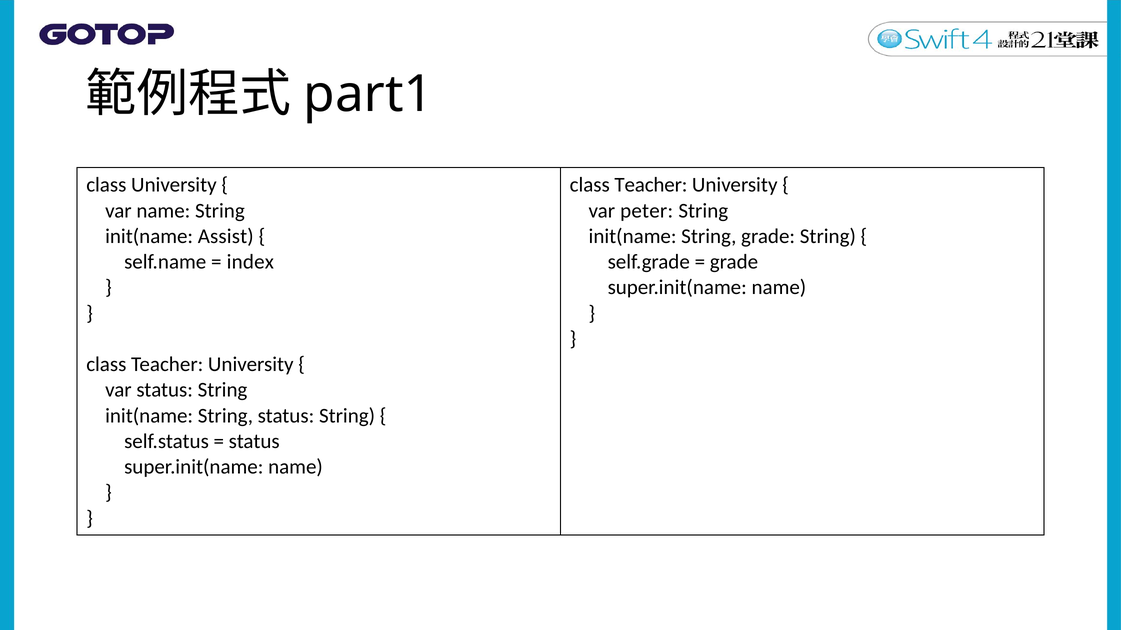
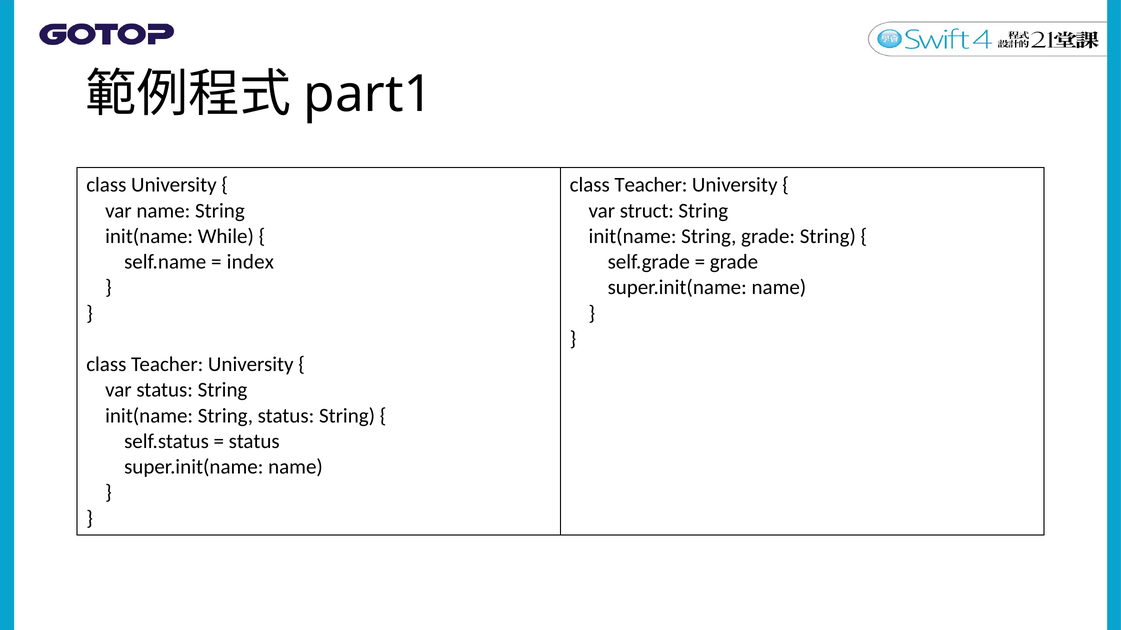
peter: peter -> struct (647, 211)
Assist: Assist -> While (226, 236)
